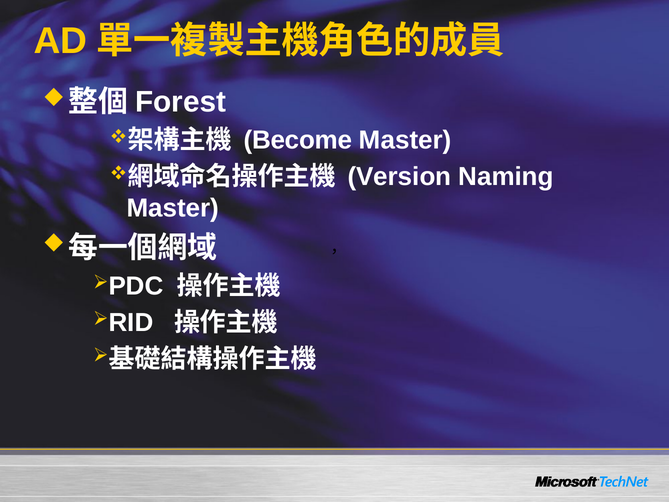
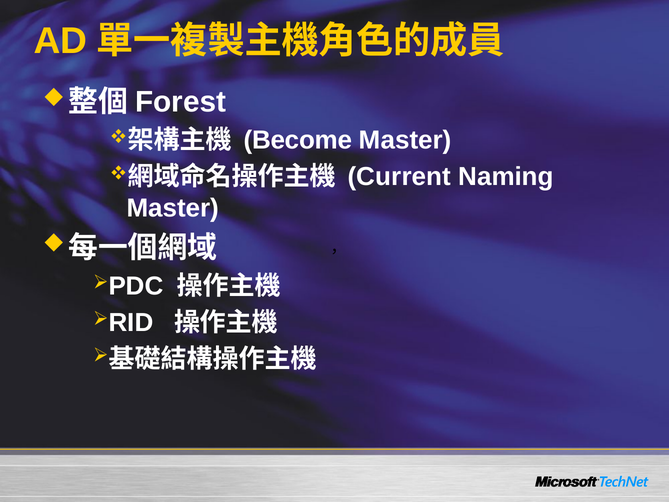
Version: Version -> Current (399, 177)
